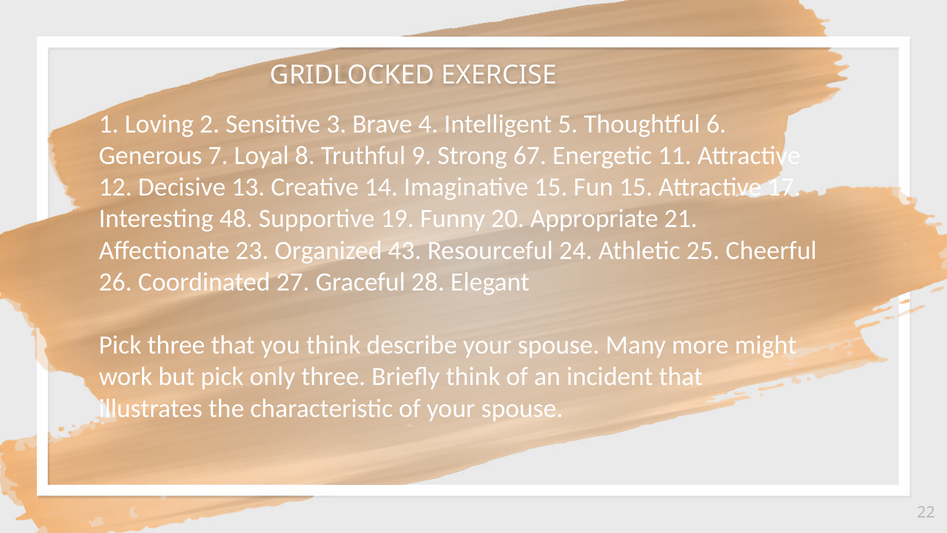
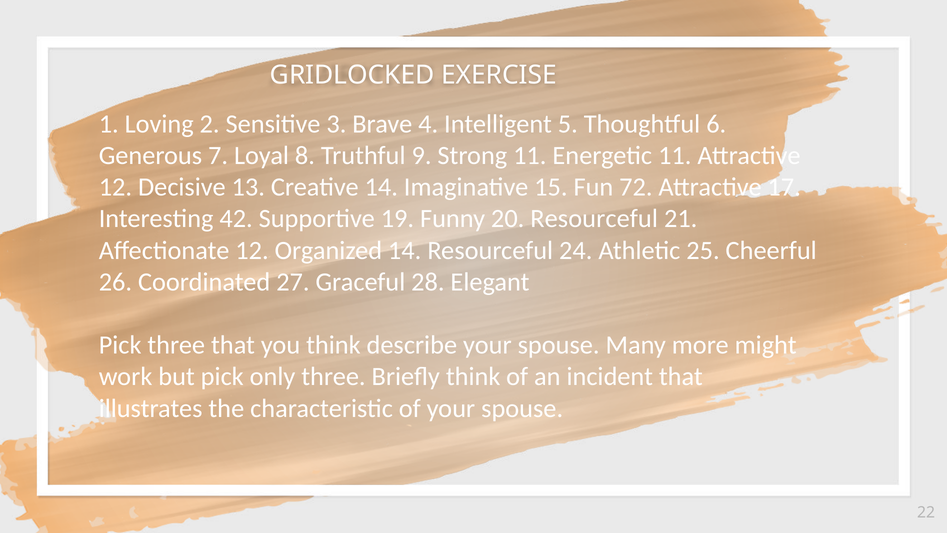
Strong 67: 67 -> 11 (530, 155)
Fun 15: 15 -> 72 (636, 187)
48: 48 -> 42 (236, 219)
20 Appropriate: Appropriate -> Resourceful (594, 219)
Affectionate 23: 23 -> 12 (252, 250)
Organized 43: 43 -> 14 (405, 250)
